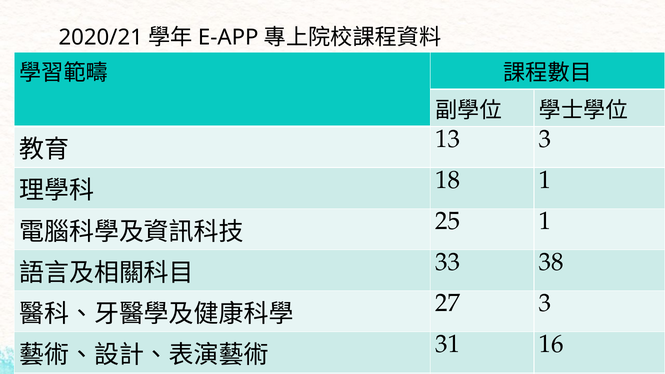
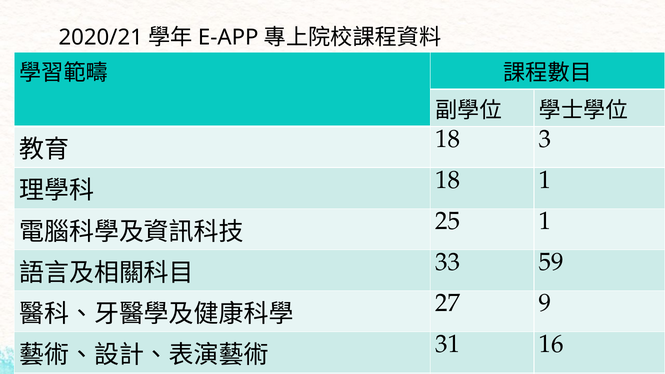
13: 13 -> 18 (448, 139)
38: 38 -> 59 (551, 262)
27 3: 3 -> 9 (545, 303)
